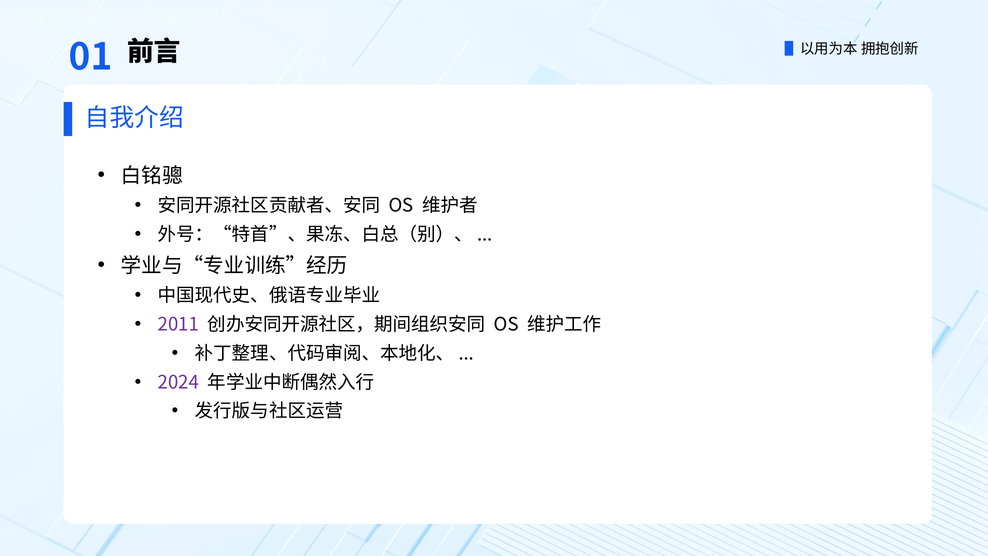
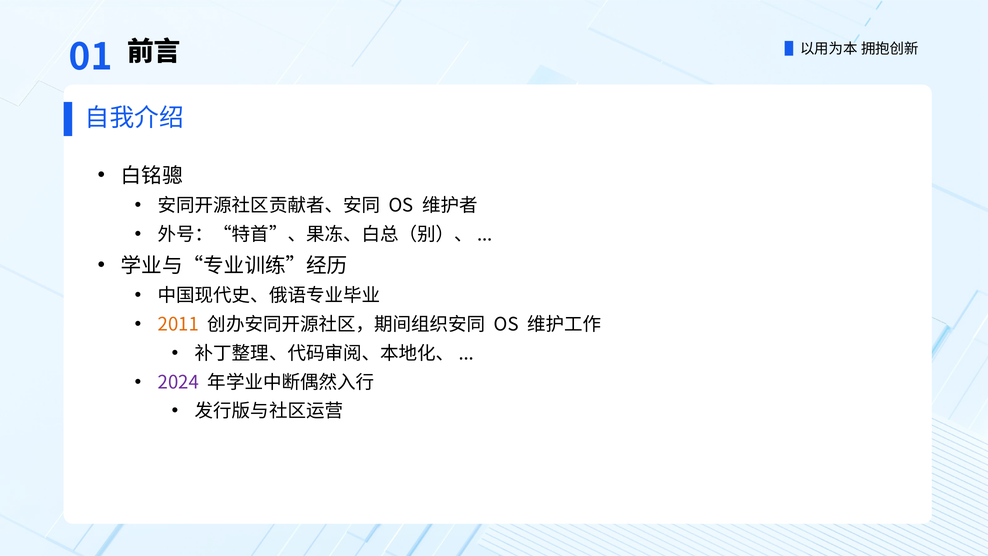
2011 colour: purple -> orange (178, 324)
